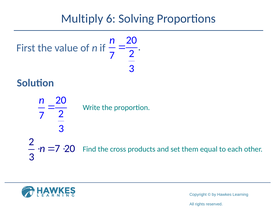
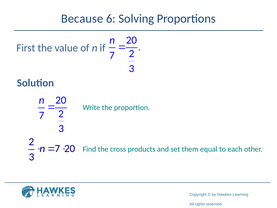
Multiply: Multiply -> Because (82, 19)
